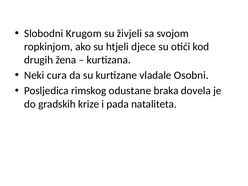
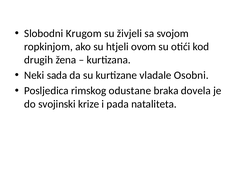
djece: djece -> ovom (144, 47)
cura: cura -> sada (57, 75)
gradskih: gradskih -> svojinski (57, 104)
